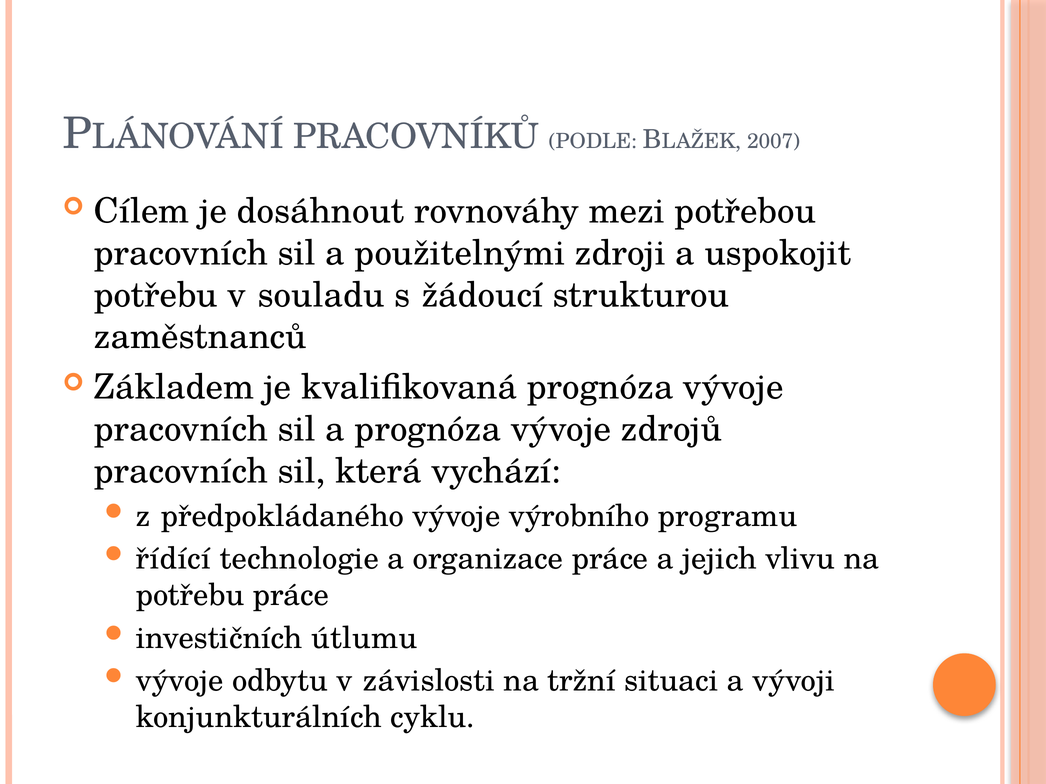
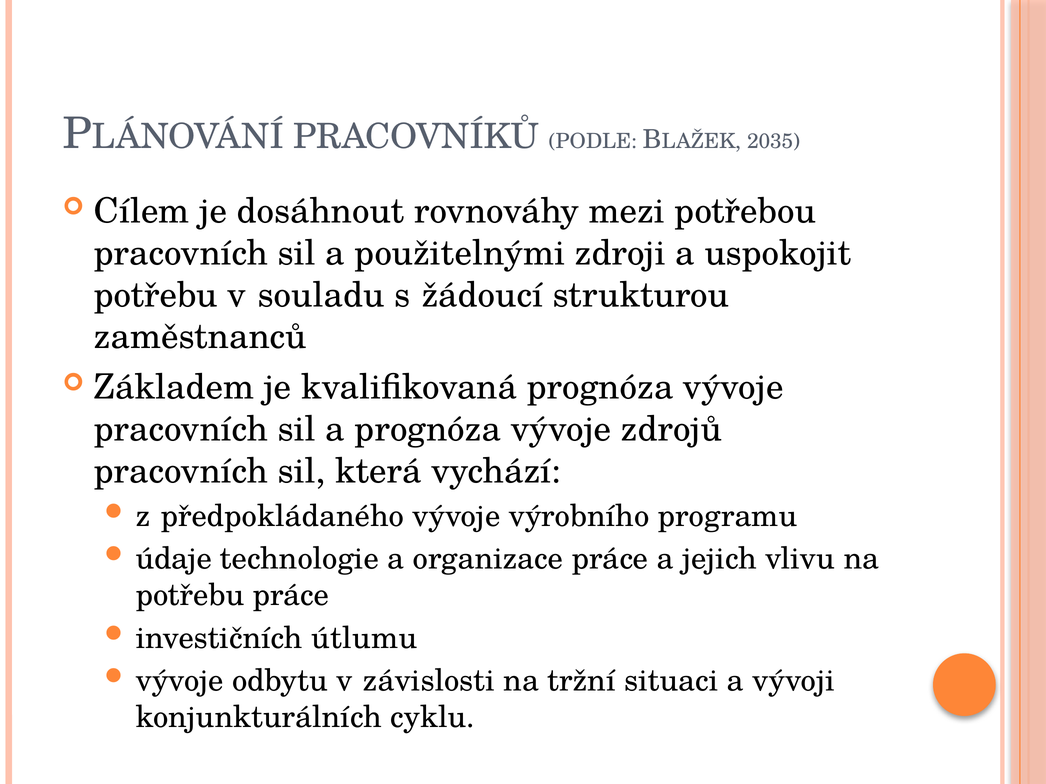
2007: 2007 -> 2035 (774, 141)
řídící: řídící -> údaje (174, 559)
